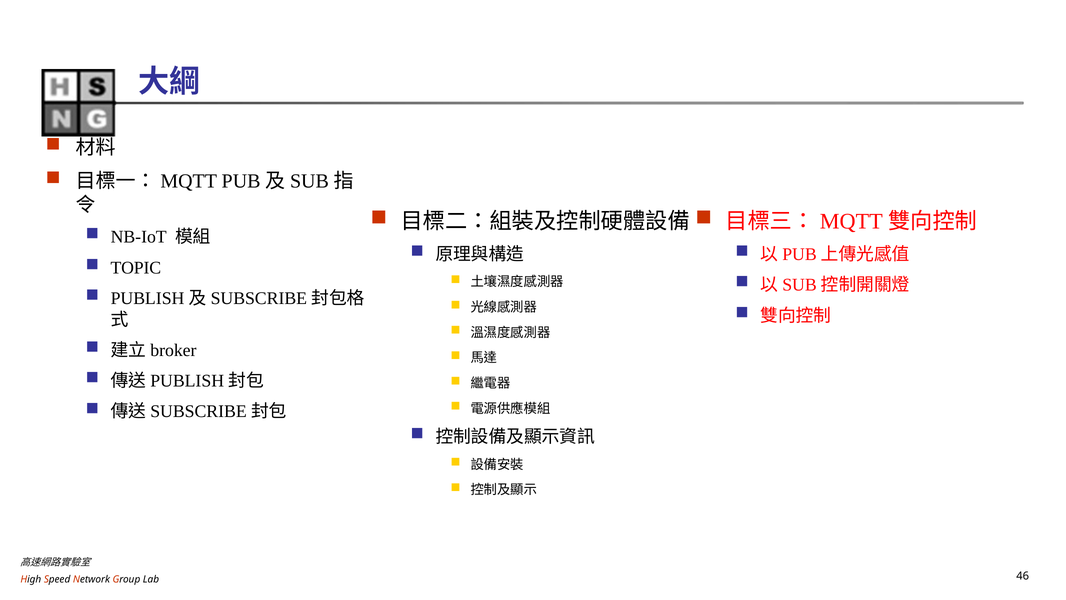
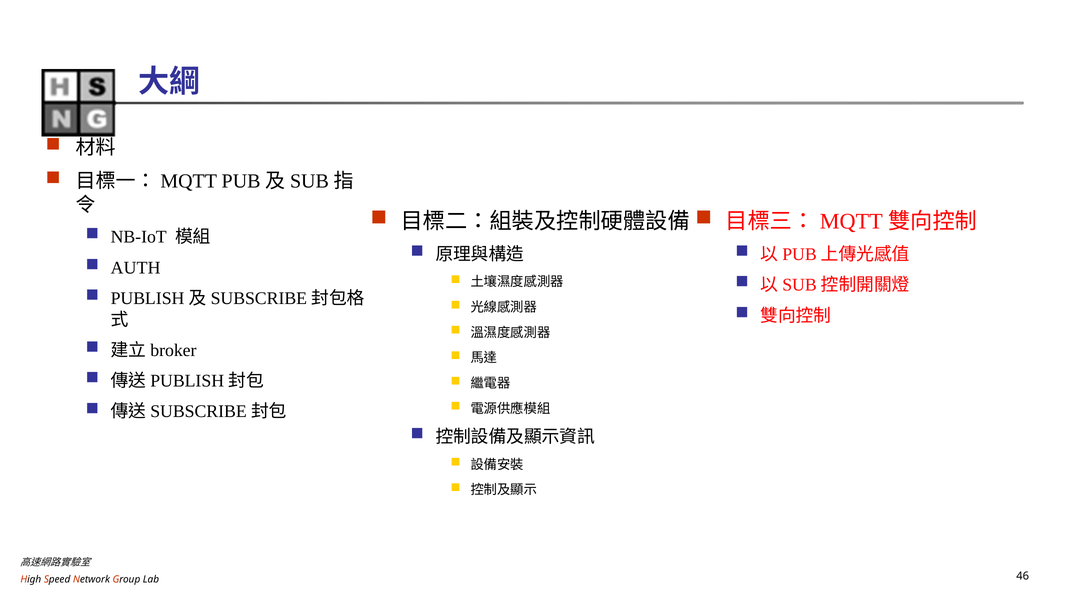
TOPIC: TOPIC -> AUTH (136, 268)
